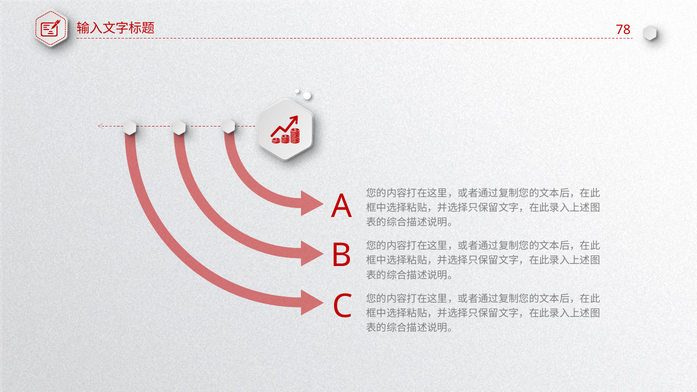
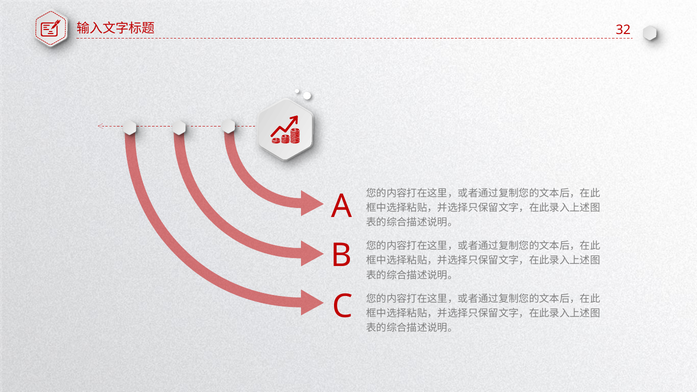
78: 78 -> 32 (623, 30)
